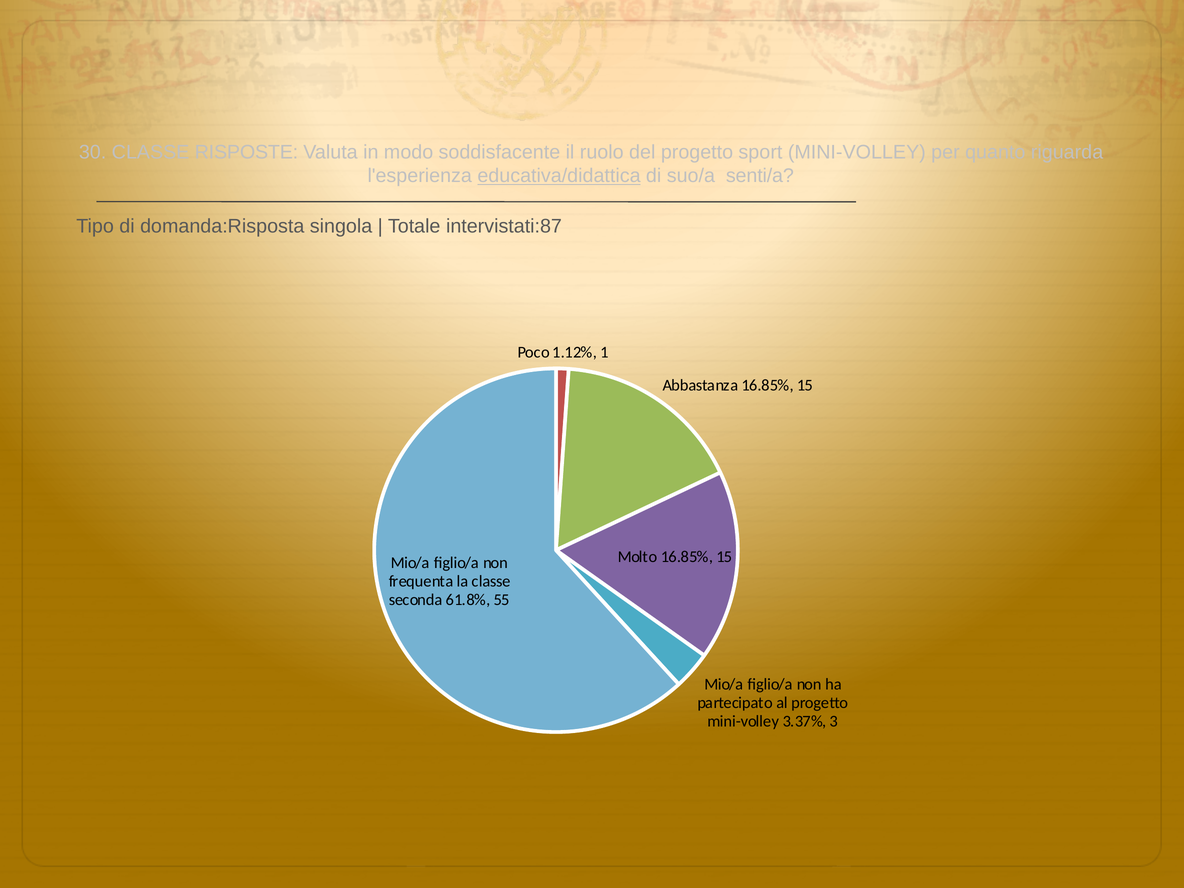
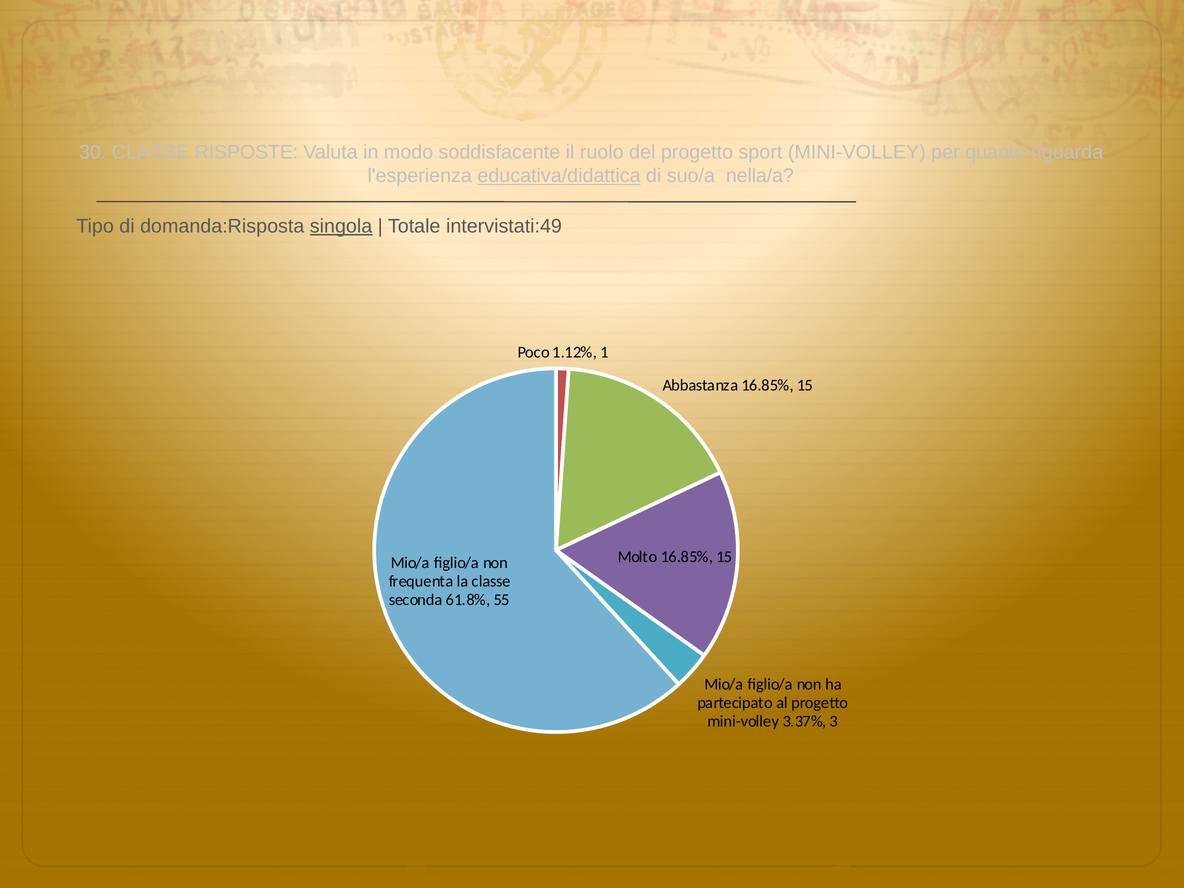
senti/a: senti/a -> nella/a (760, 176)
singola underline: none -> present (341, 226)
intervistati:87: intervistati:87 -> intervistati:49 (504, 226)
